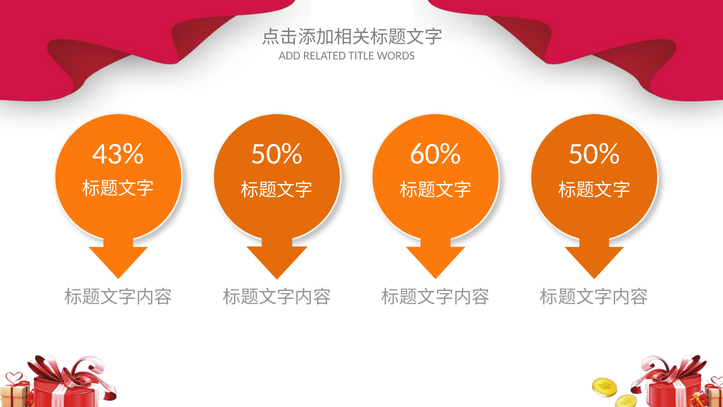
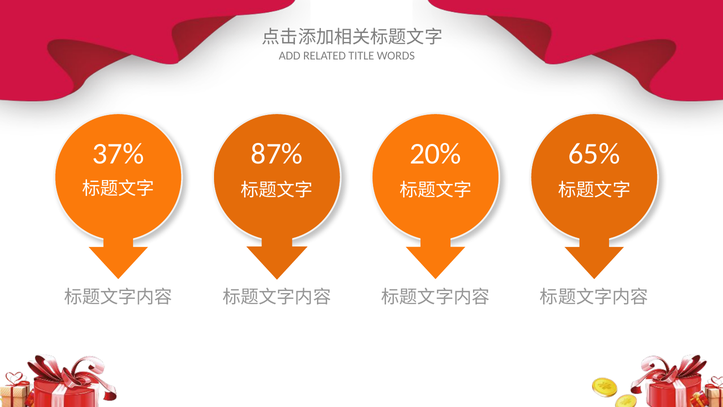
43%: 43% -> 37% (118, 154)
50%: 50% -> 87% (277, 154)
60%: 60% -> 20% (436, 154)
50%: 50% -> 65% (594, 154)
